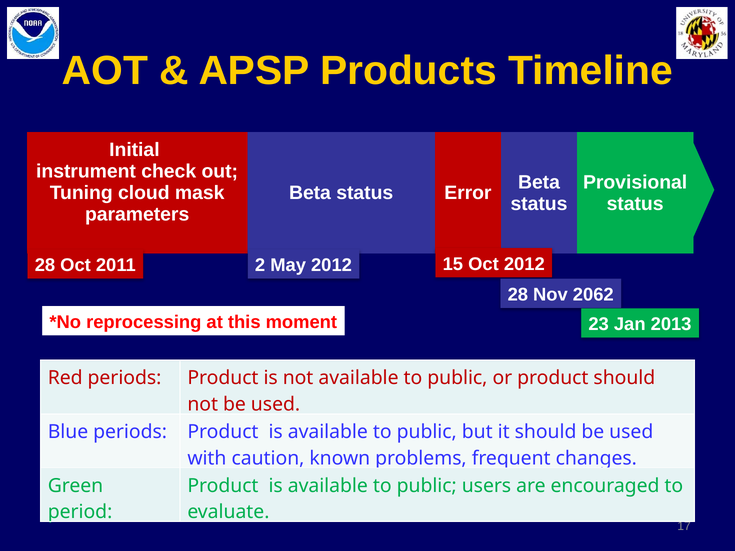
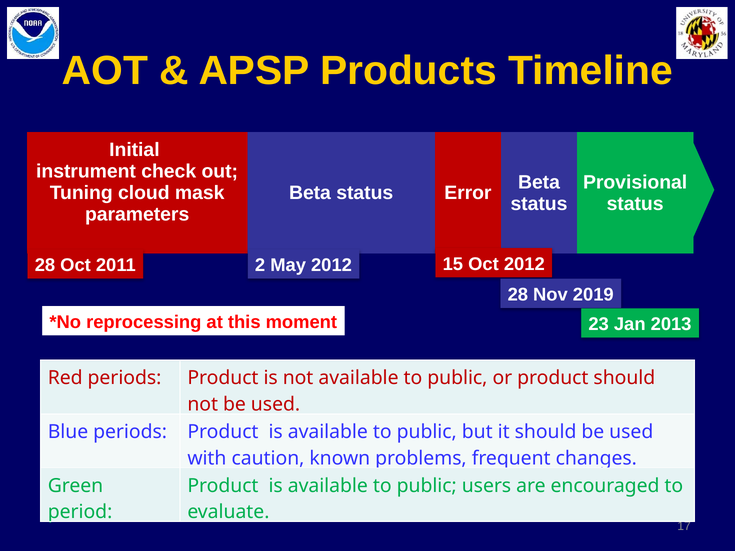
2062: 2062 -> 2019 (593, 295)
